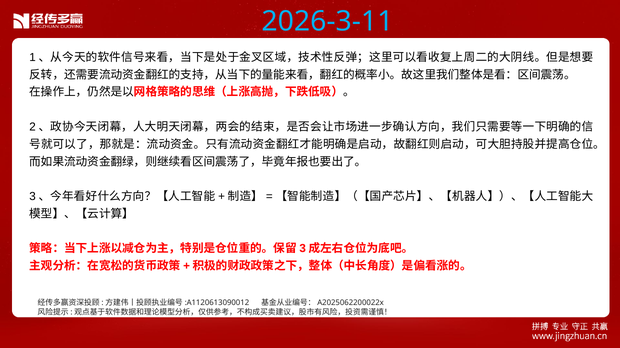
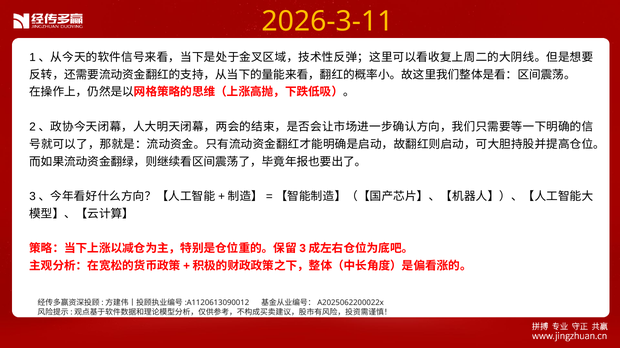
2026-3-11 colour: light blue -> yellow (327, 21)
